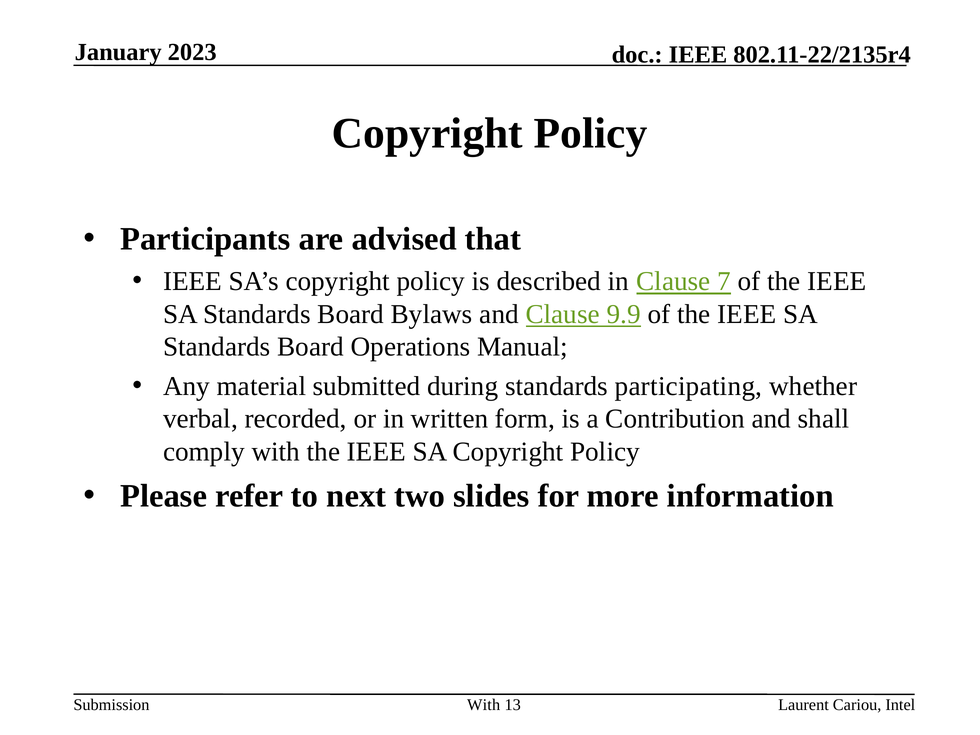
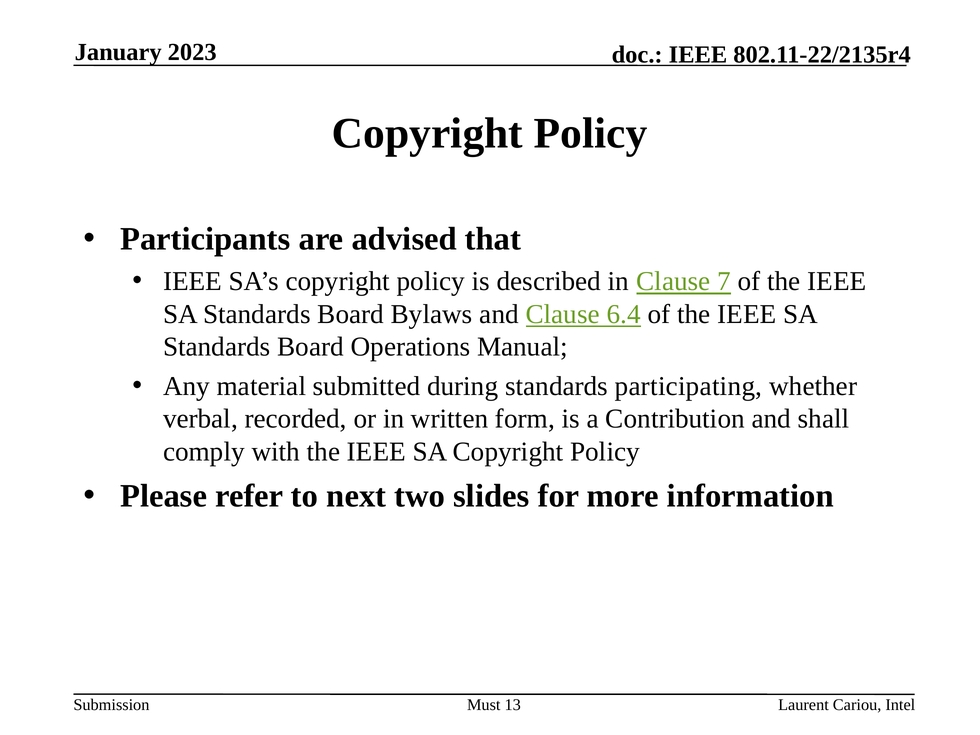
9.9: 9.9 -> 6.4 (624, 314)
With: With -> Must (484, 705)
